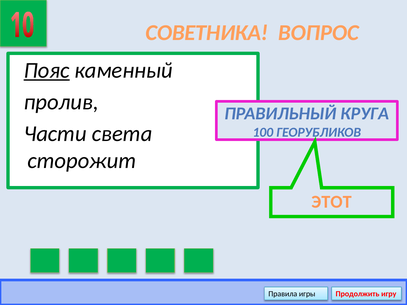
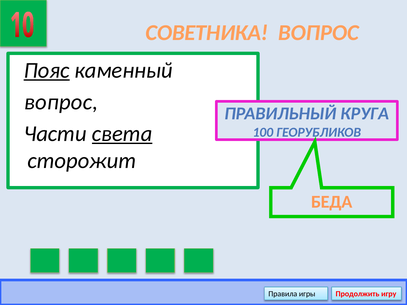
пролив: пролив -> вопрос (61, 102)
света underline: none -> present (122, 134)
ЭТОТ: ЭТОТ -> БЕДА (332, 202)
